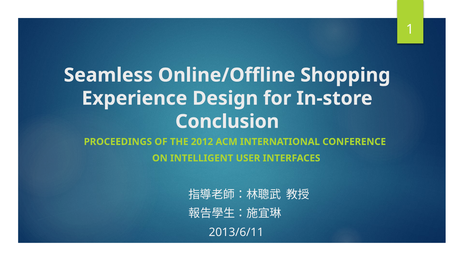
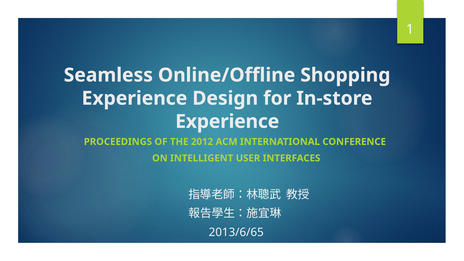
Conclusion: Conclusion -> Experience (227, 122)
2013/6/11: 2013/6/11 -> 2013/6/65 (236, 232)
